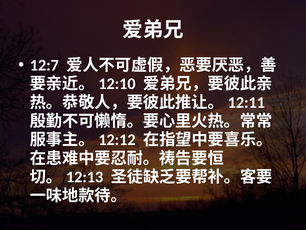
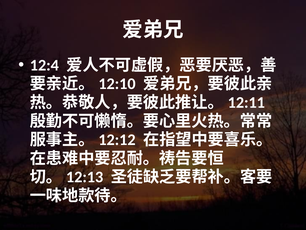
12:7: 12:7 -> 12:4 (44, 65)
